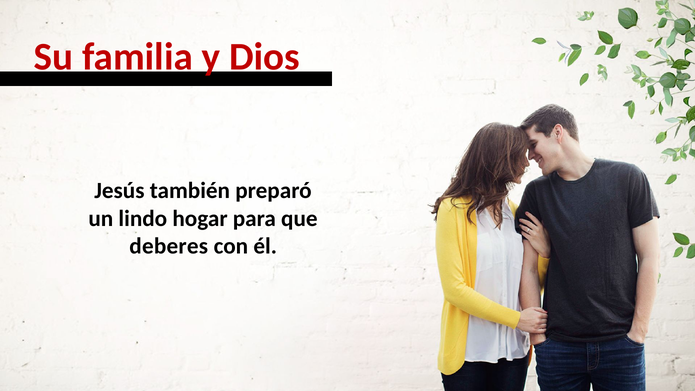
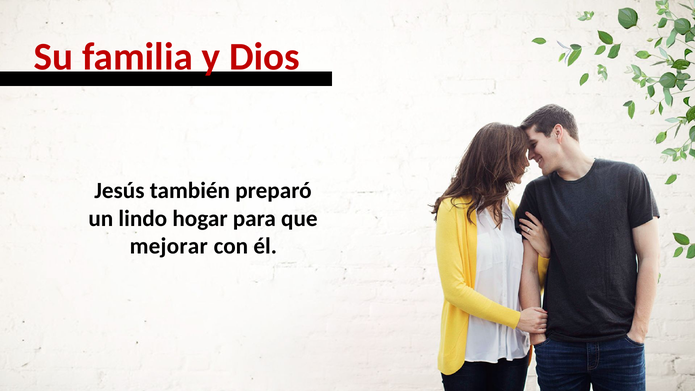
deberes: deberes -> mejorar (169, 246)
